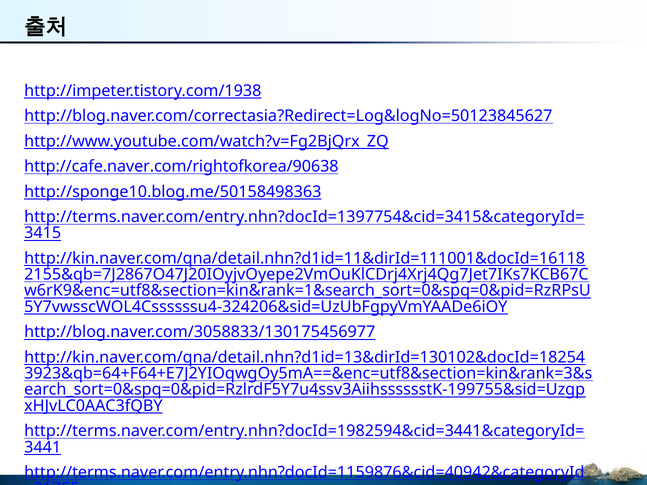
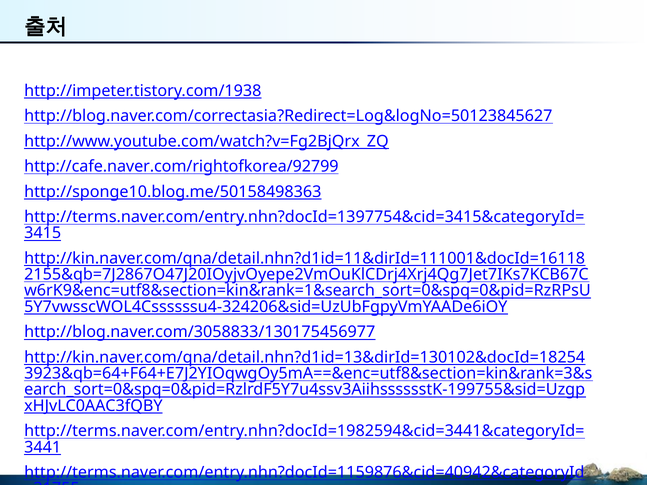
http://cafe.naver.com/rightofkorea/90638: http://cafe.naver.com/rightofkorea/90638 -> http://cafe.naver.com/rightofkorea/92799 (181, 167)
